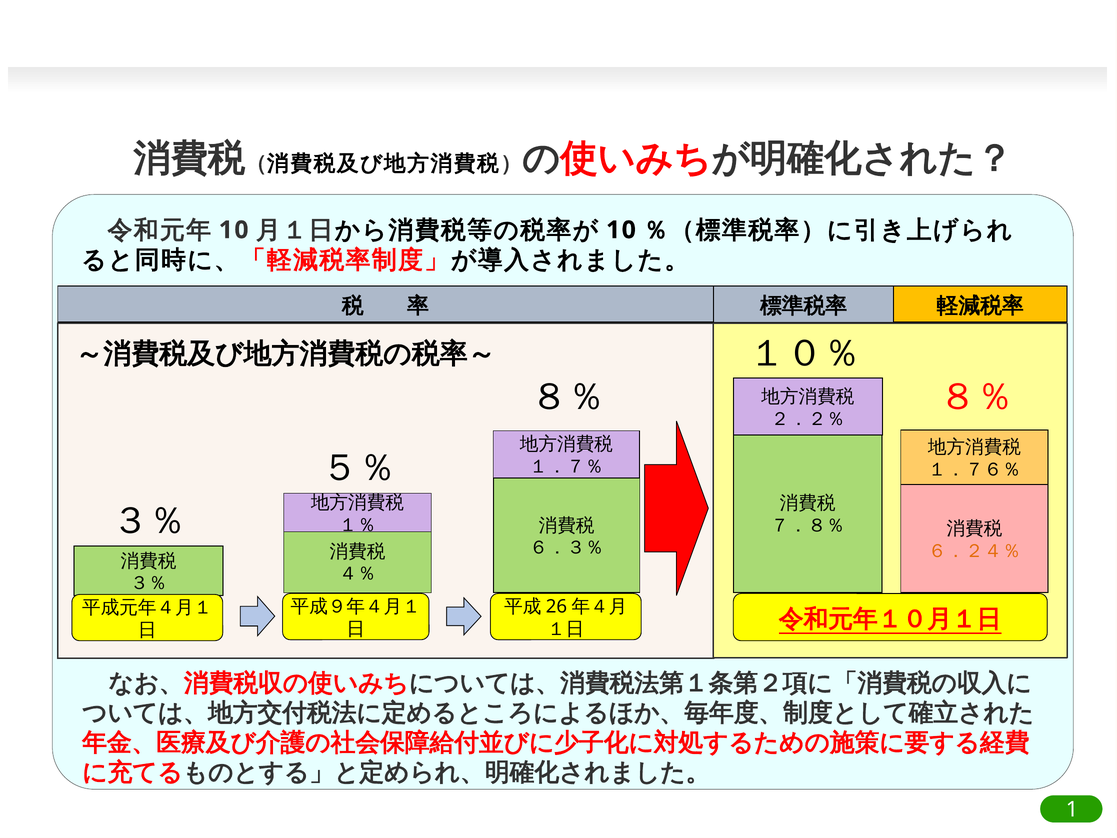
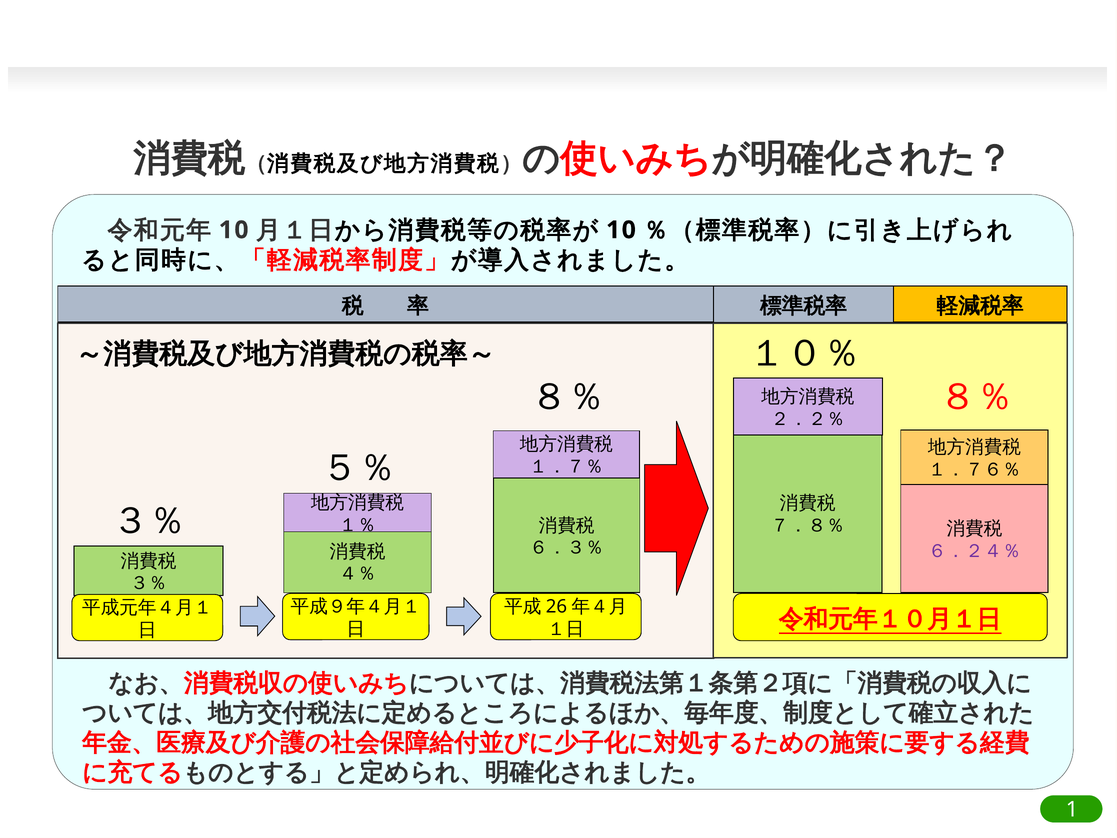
６．２４％ colour: orange -> purple (974, 551)
